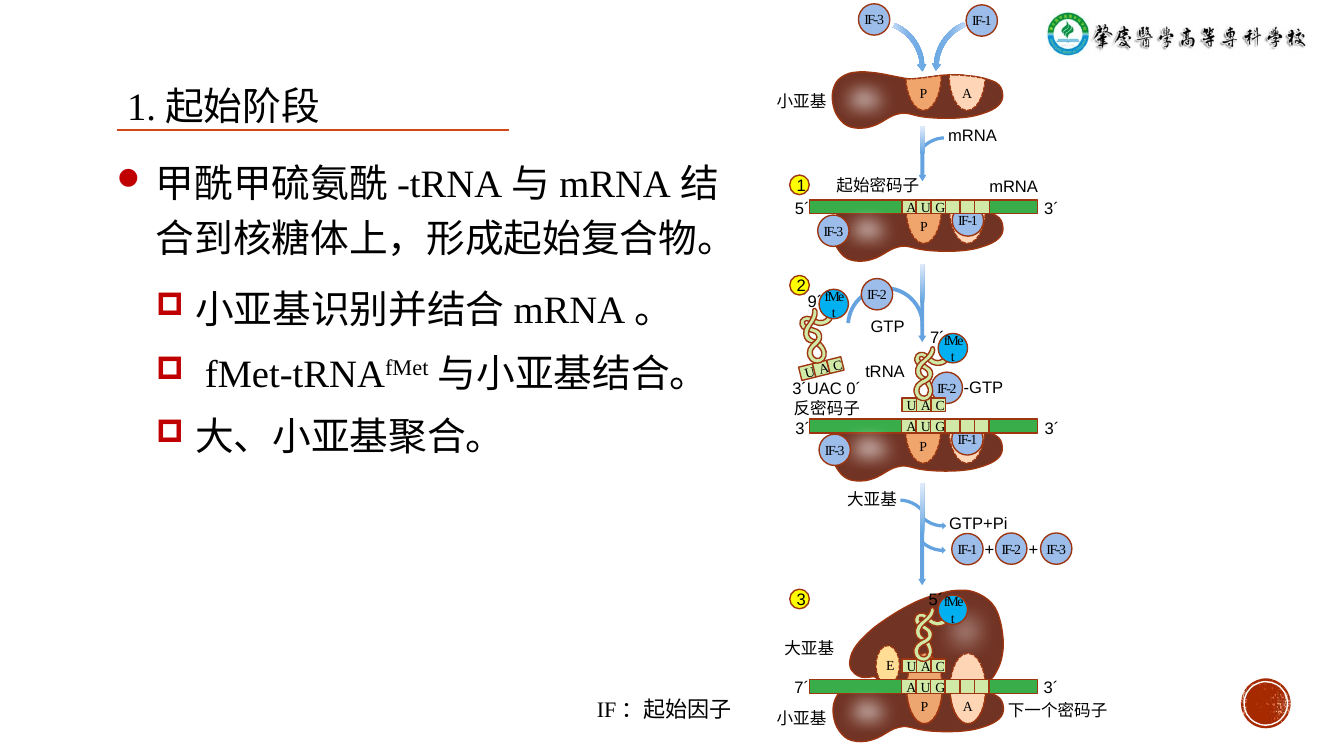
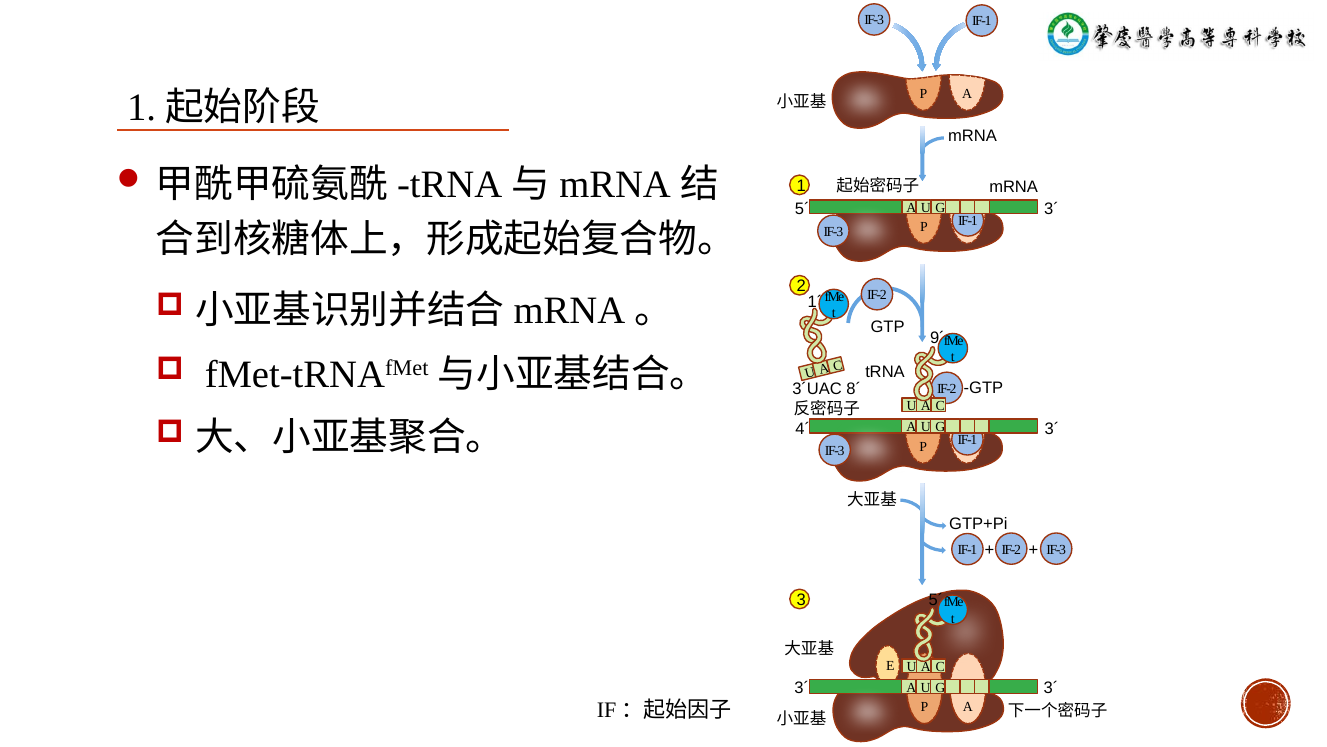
9´: 9´ -> 1´ (815, 302)
7´: 7´ -> 9´ (937, 337)
0´: 0´ -> 8´ (854, 389)
3´: 3´ -> 4´ (803, 428)
7´: 7´ -> 3´ (802, 687)
